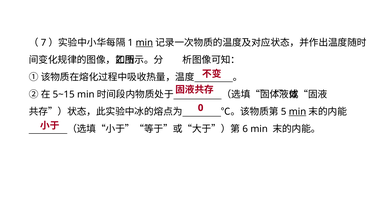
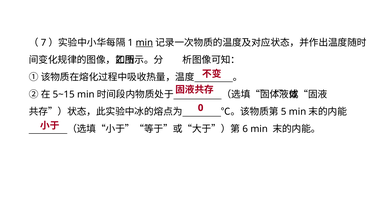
min underline: present -> none (297, 112)
